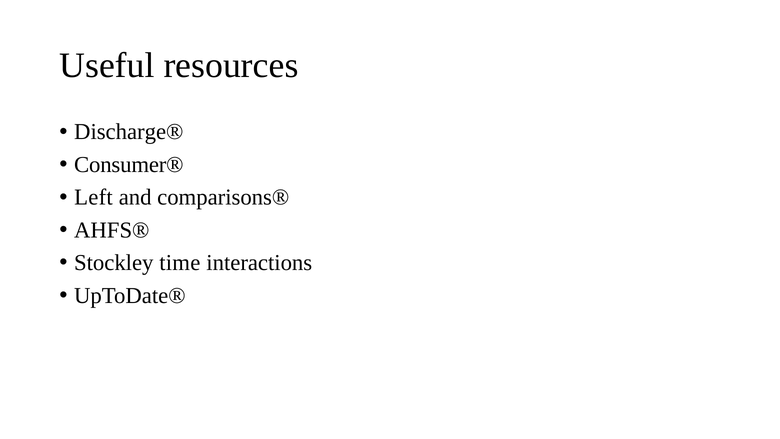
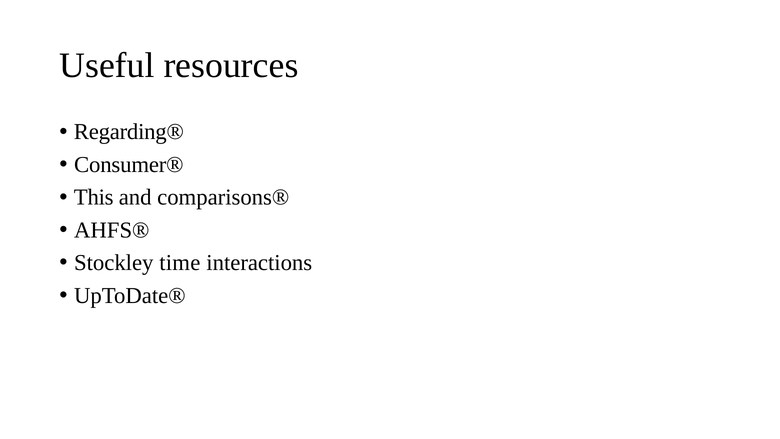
Discharge®: Discharge® -> Regarding® (129, 132)
Left: Left -> This (94, 197)
